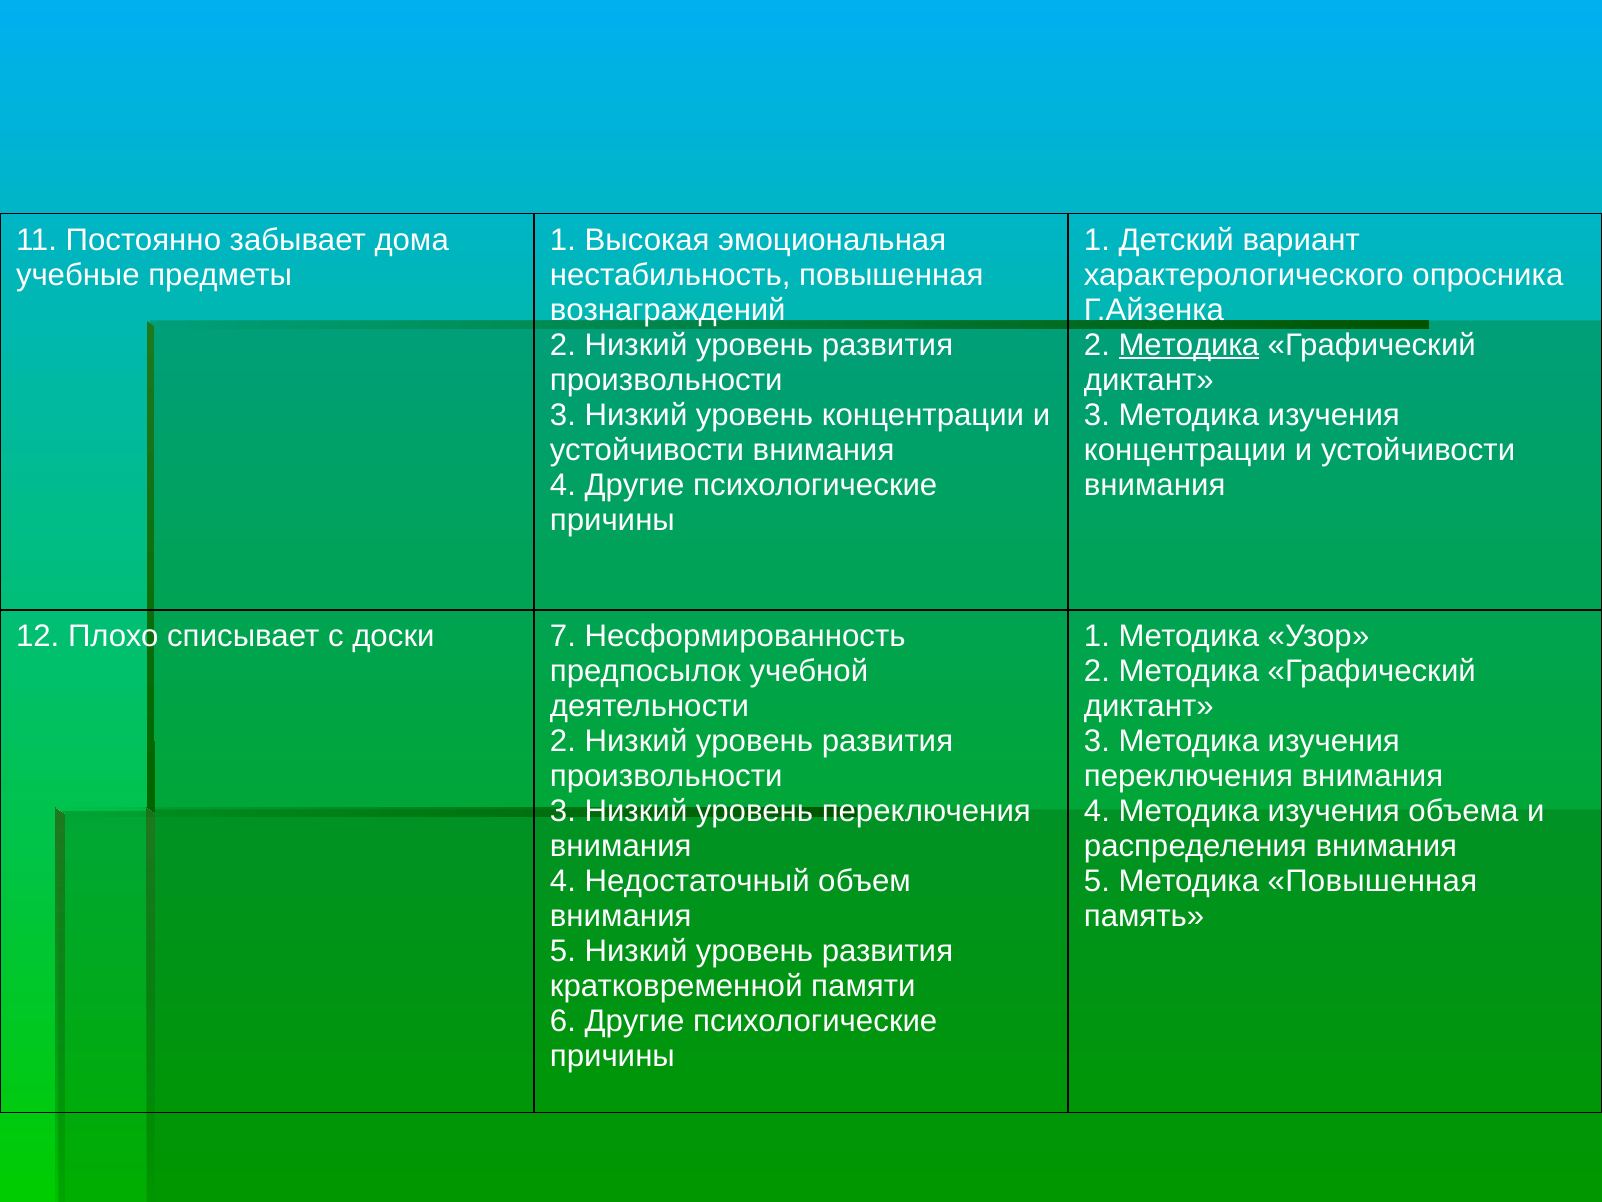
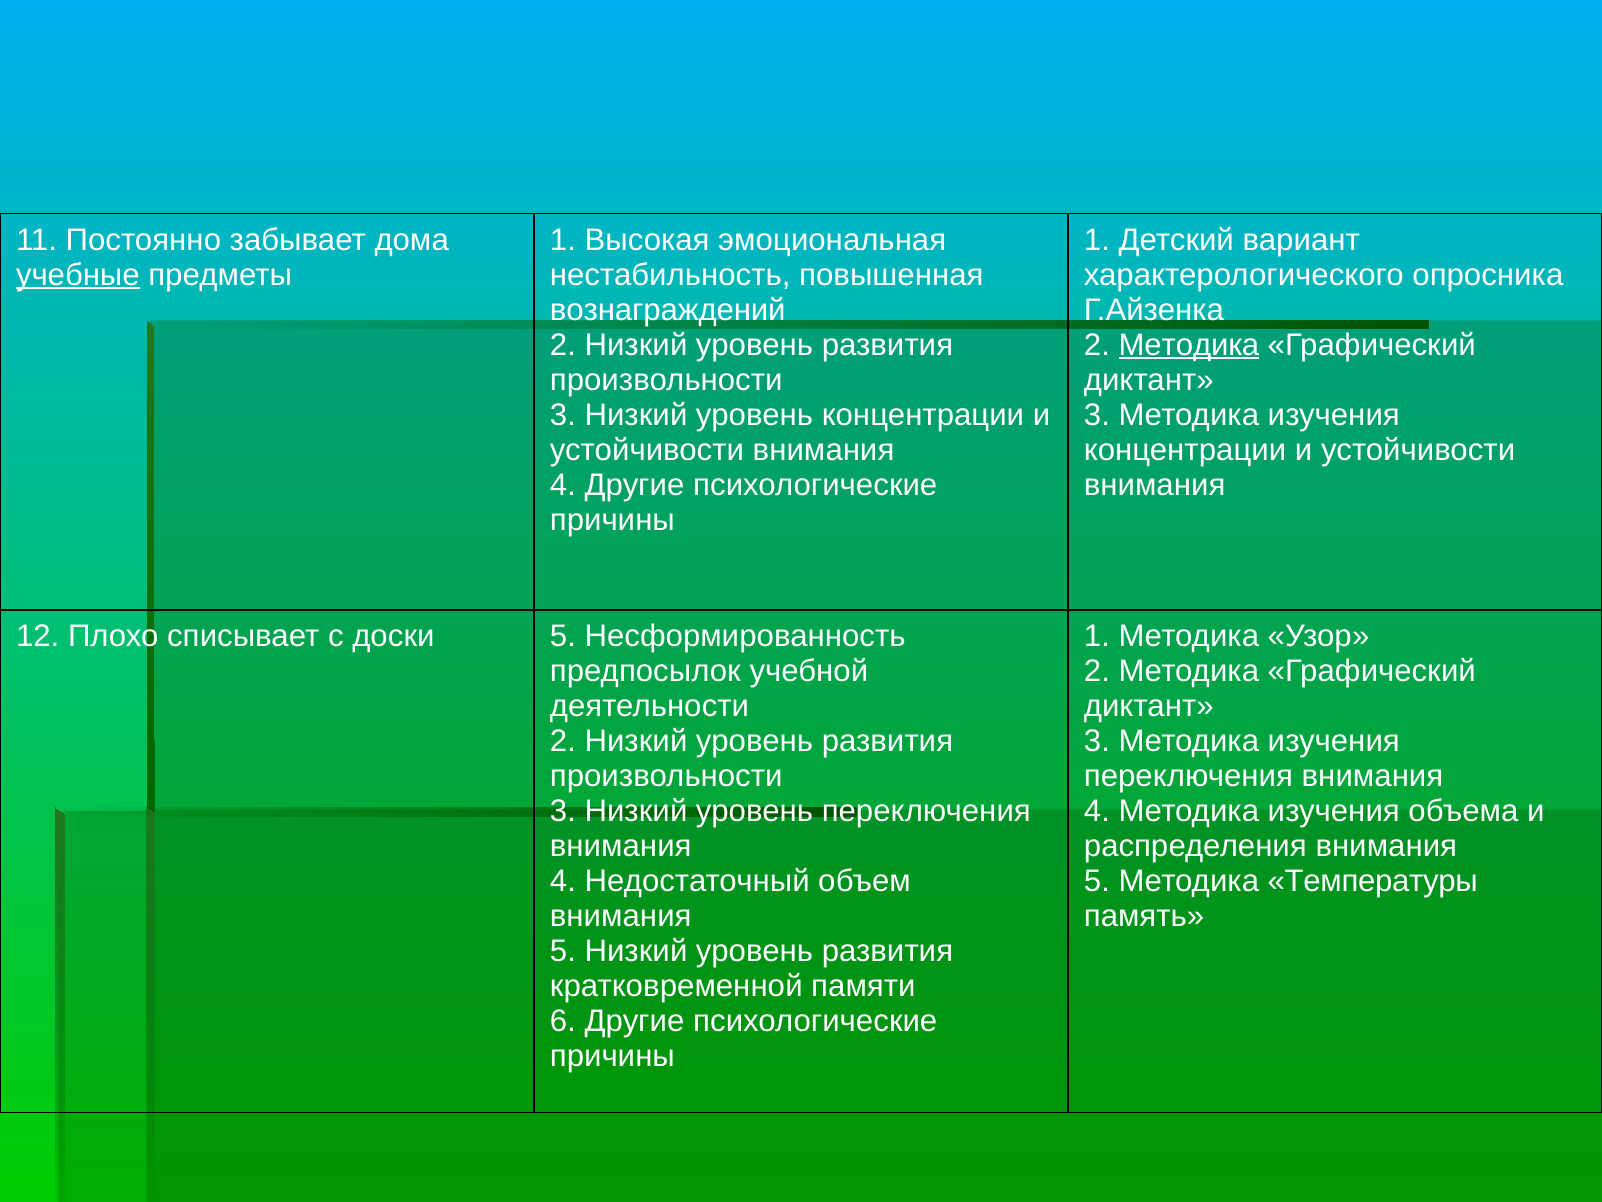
учебные underline: none -> present (78, 275)
доски 7: 7 -> 5 (563, 636)
Методика Повышенная: Повышенная -> Температуры (1373, 881)
